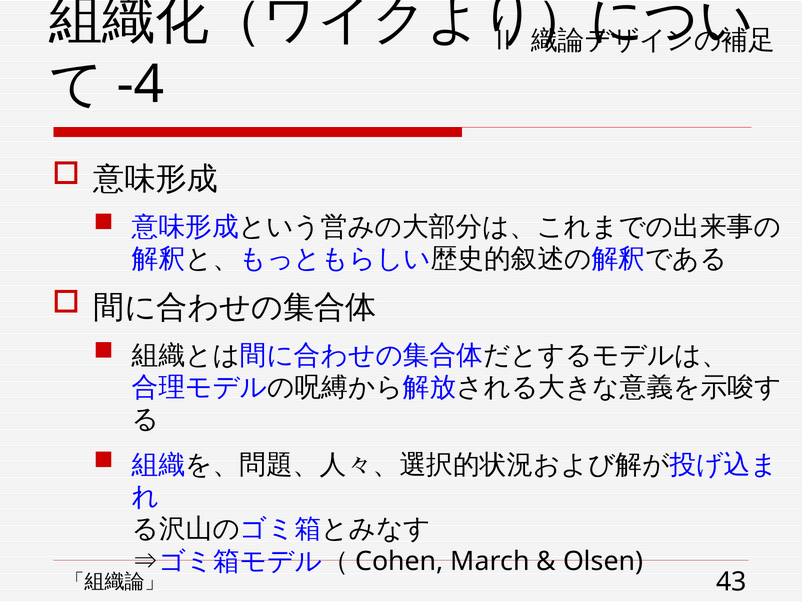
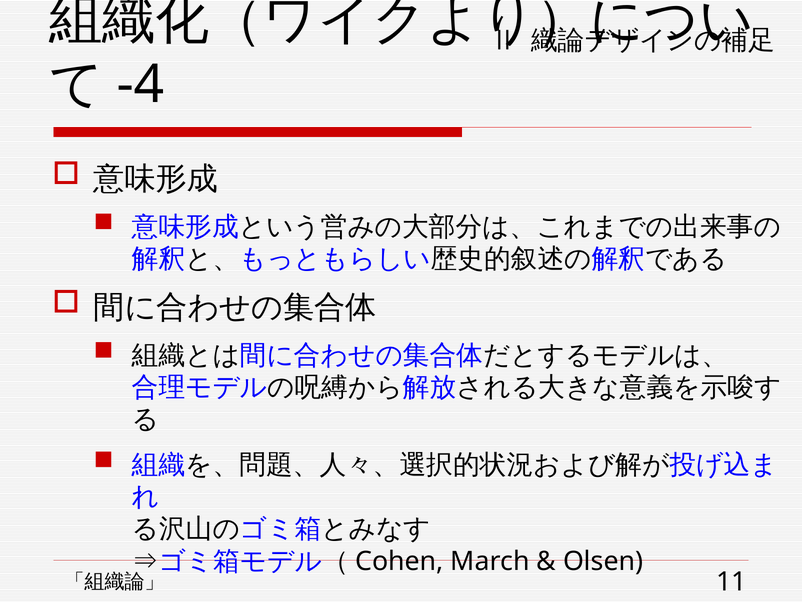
43: 43 -> 11 (731, 582)
